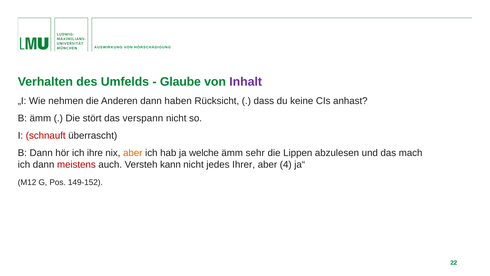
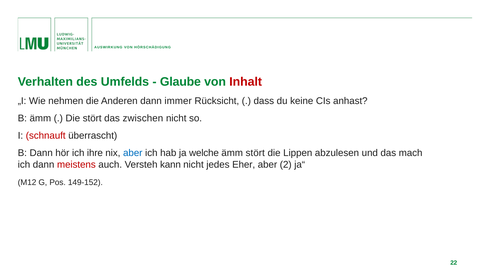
Inhalt colour: purple -> red (246, 82)
haben: haben -> immer (178, 101)
verspann: verspann -> zwischen (143, 118)
aber colour: orange -> blue (133, 153)
ämm sehr: sehr -> stört (255, 153)
Ihrer: Ihrer -> Eher (244, 164)
4: 4 -> 2 (286, 164)
